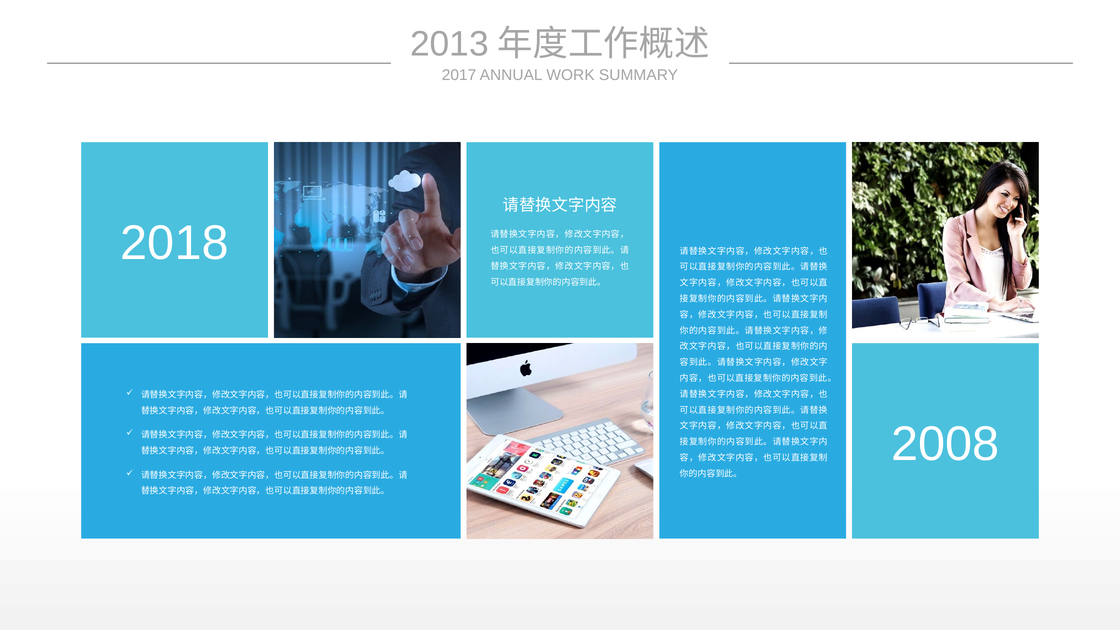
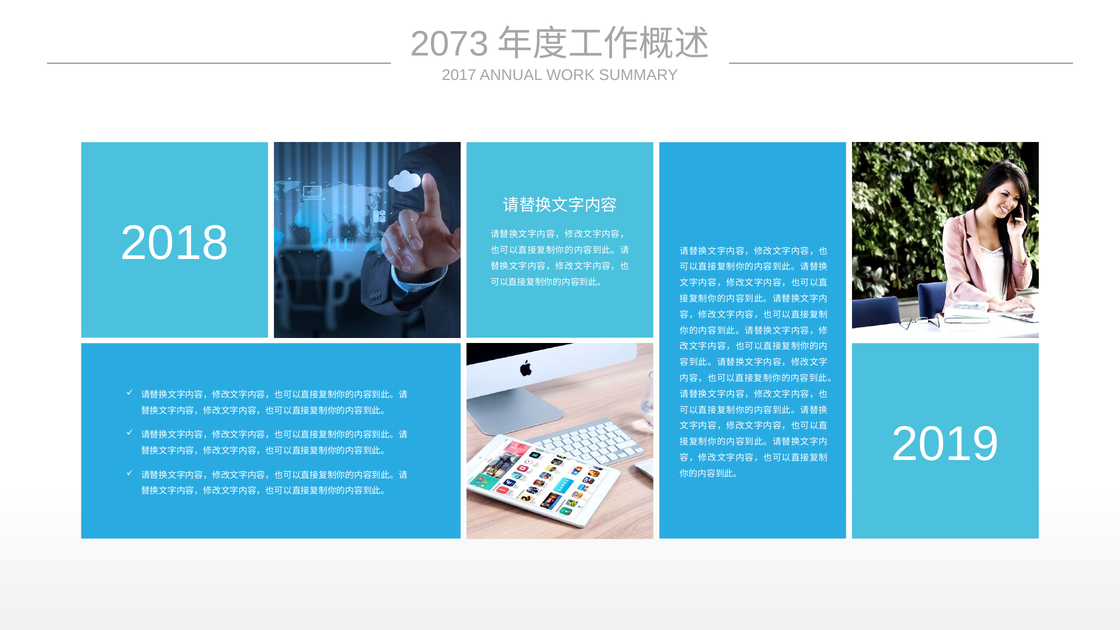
2013: 2013 -> 2073 (449, 44)
2008: 2008 -> 2019 (945, 444)
